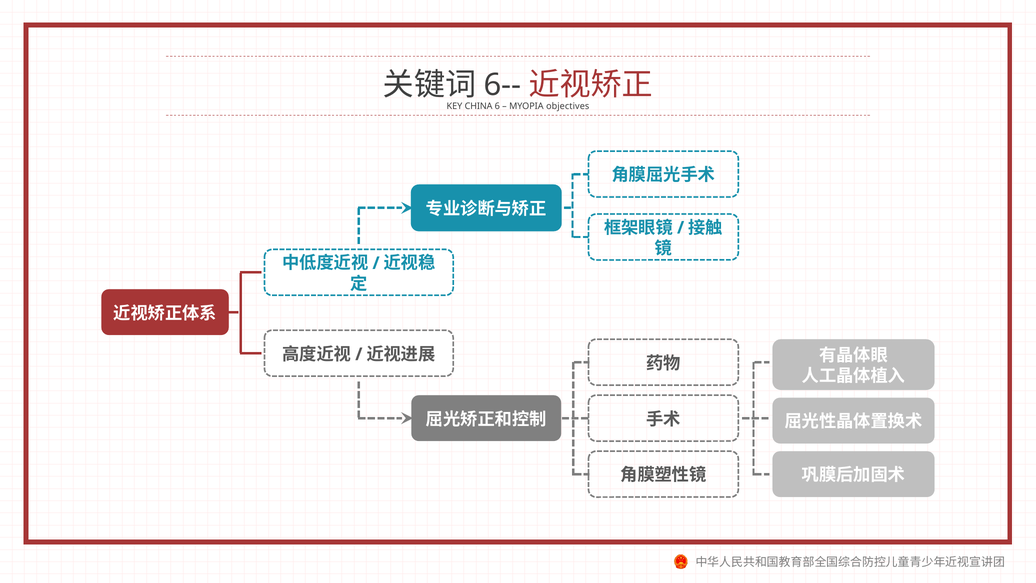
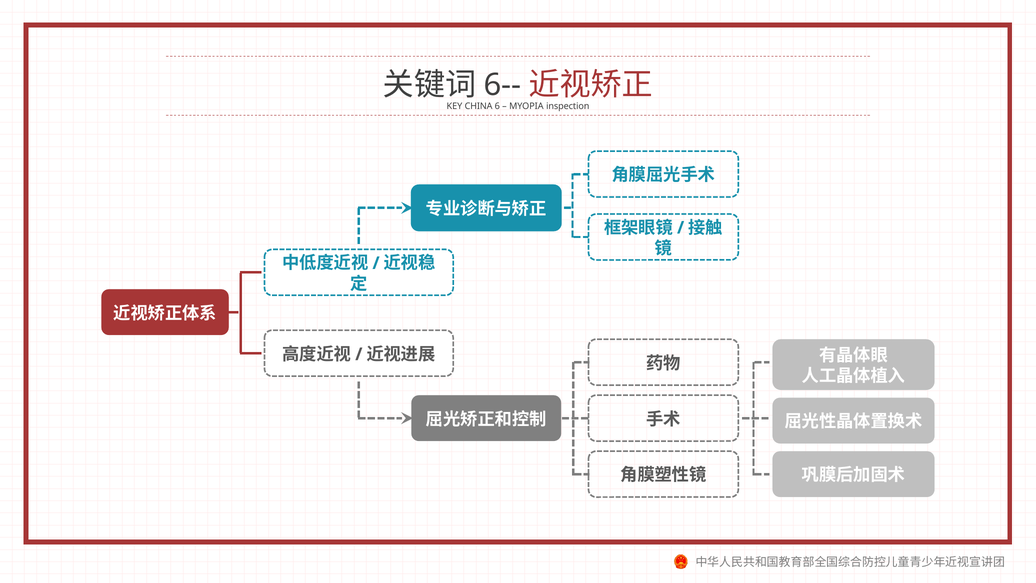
objectives: objectives -> inspection (568, 106)
